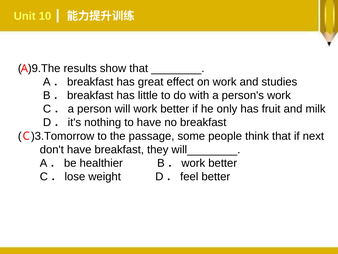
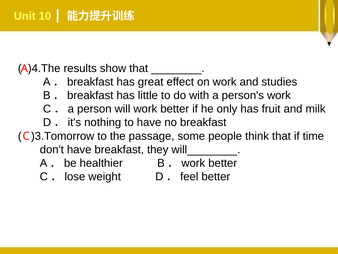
)9.The: )9.The -> )4.The (44, 68)
next: next -> time (313, 136)
